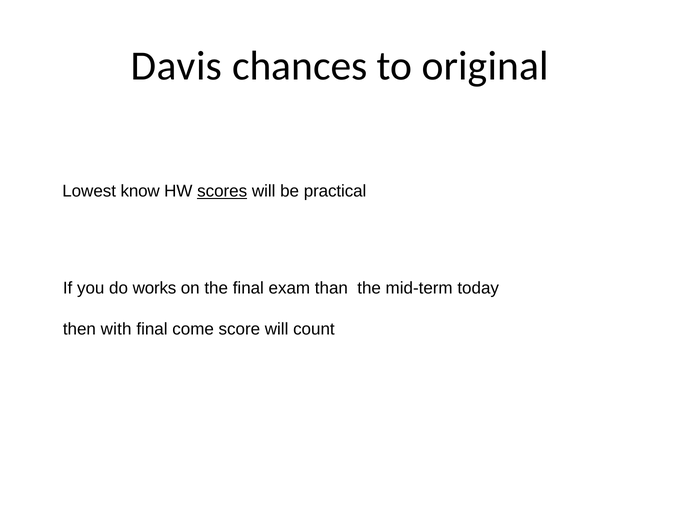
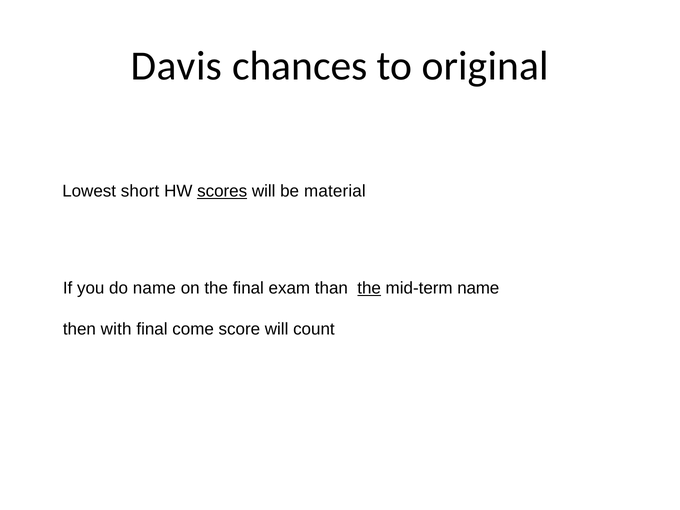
know: know -> short (140, 191)
practical: practical -> material (335, 191)
do works: works -> name (154, 288)
the underline: none -> present (369, 288)
mid-term today: today -> name (478, 288)
